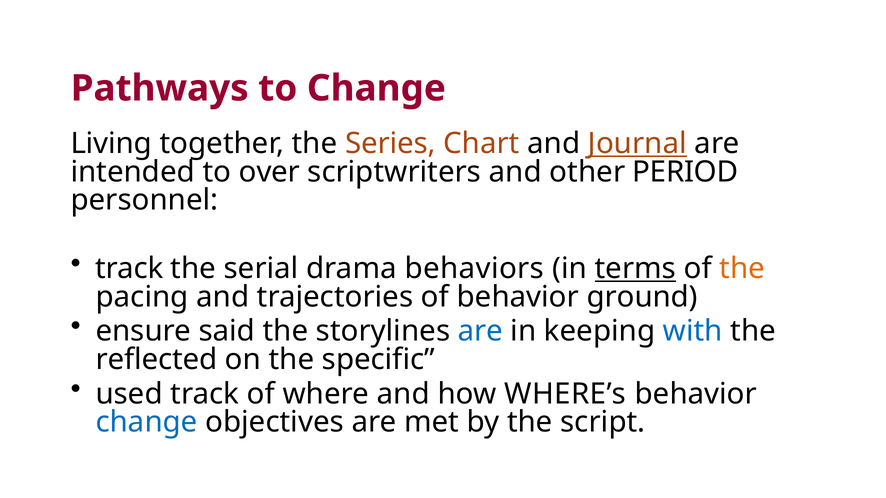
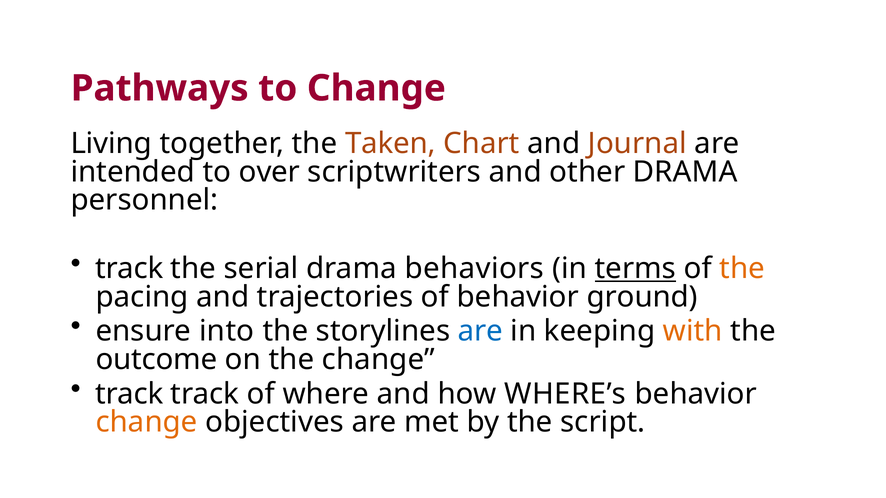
Series: Series -> Taken (390, 144)
Journal underline: present -> none (637, 144)
other PERIOD: PERIOD -> DRAMA (685, 172)
said: said -> into (227, 331)
with colour: blue -> orange (693, 331)
reflected: reflected -> outcome (156, 360)
the specific: specific -> change (378, 360)
used: used -> track (129, 394)
change colour: blue -> orange (147, 422)
